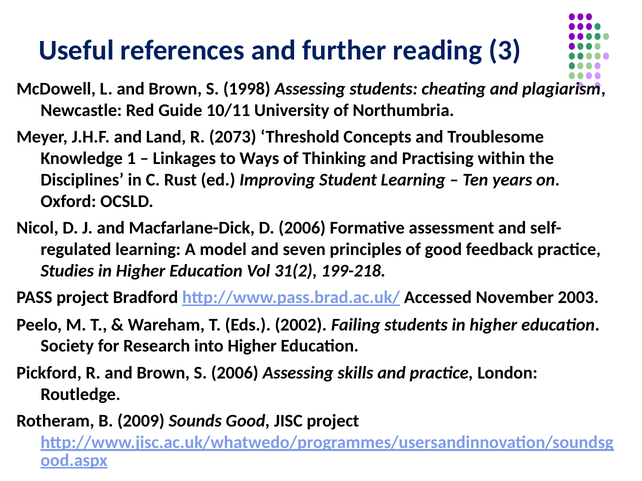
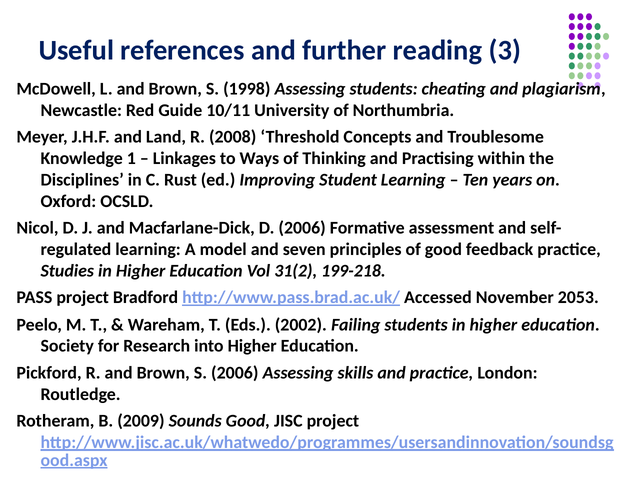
2073: 2073 -> 2008 (233, 137)
2003: 2003 -> 2053 (578, 298)
